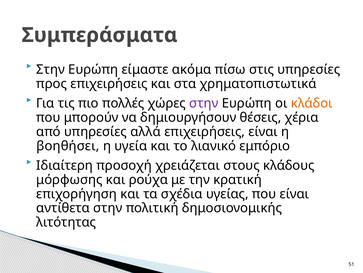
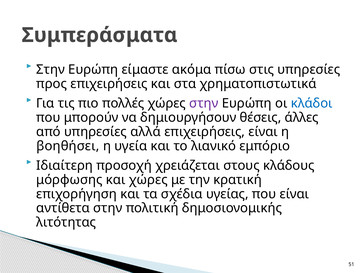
κλάδοι colour: orange -> blue (312, 103)
χέρια: χέρια -> άλλες (302, 117)
και ρούχα: ρούχα -> χώρες (148, 179)
